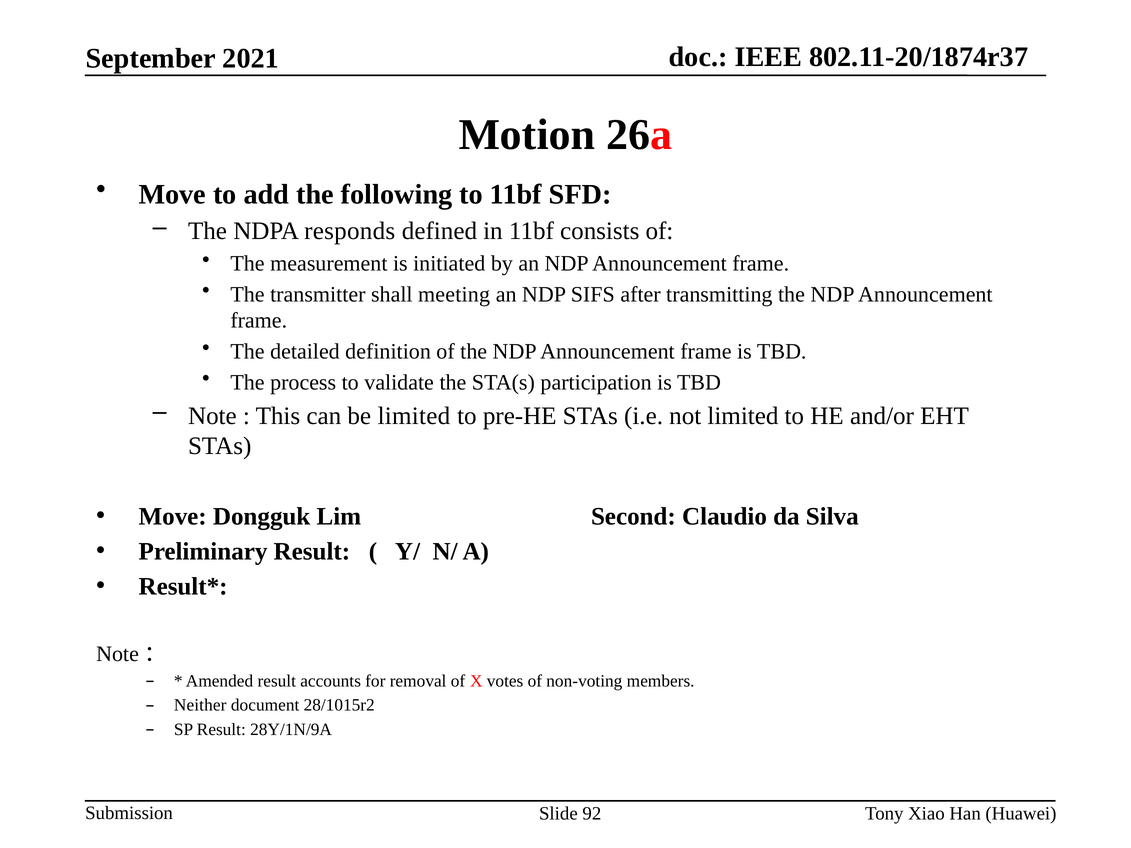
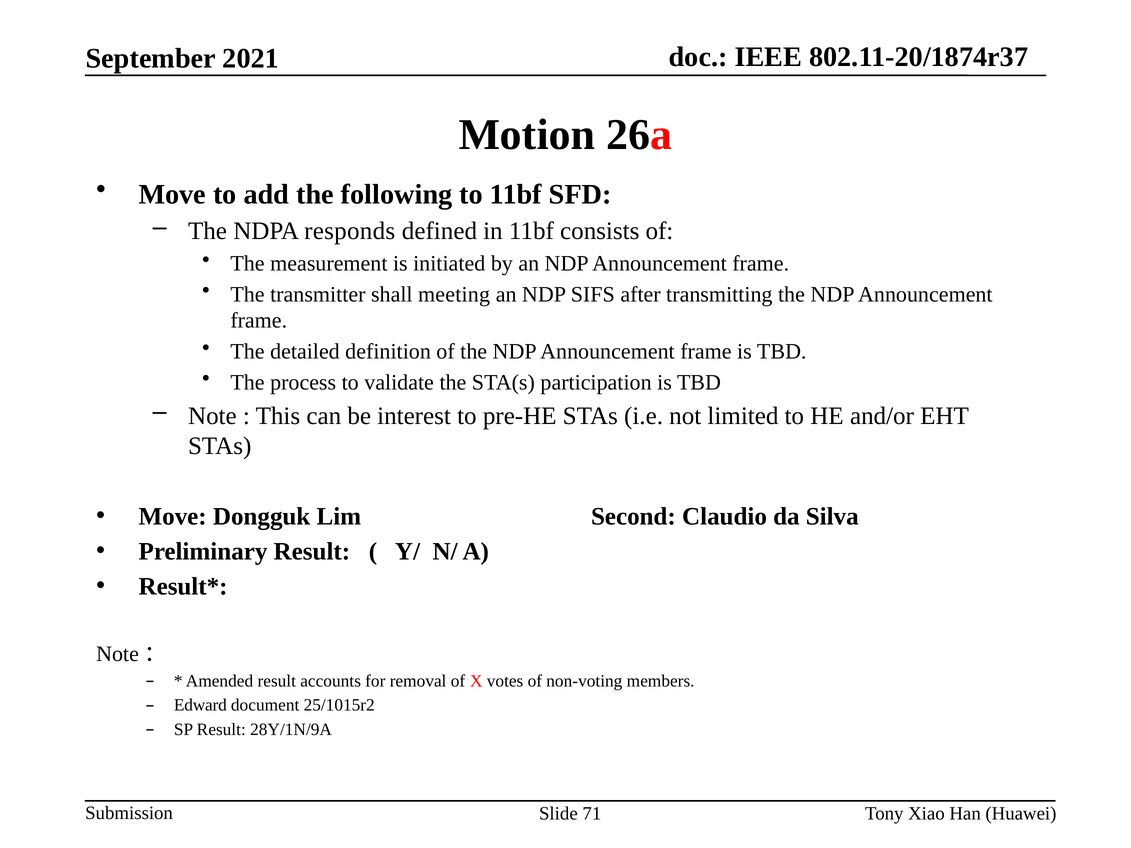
be limited: limited -> interest (414, 416)
Neither: Neither -> Edward (200, 705)
28/1015r2: 28/1015r2 -> 25/1015r2 (339, 705)
92: 92 -> 71 (592, 814)
